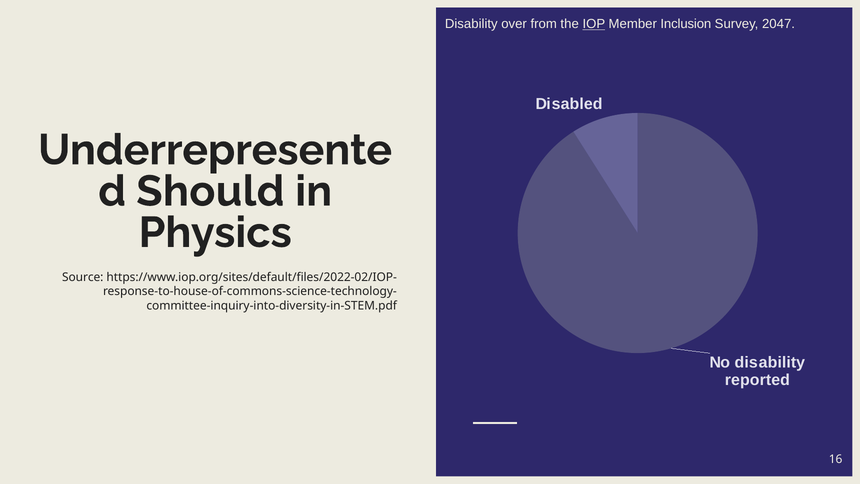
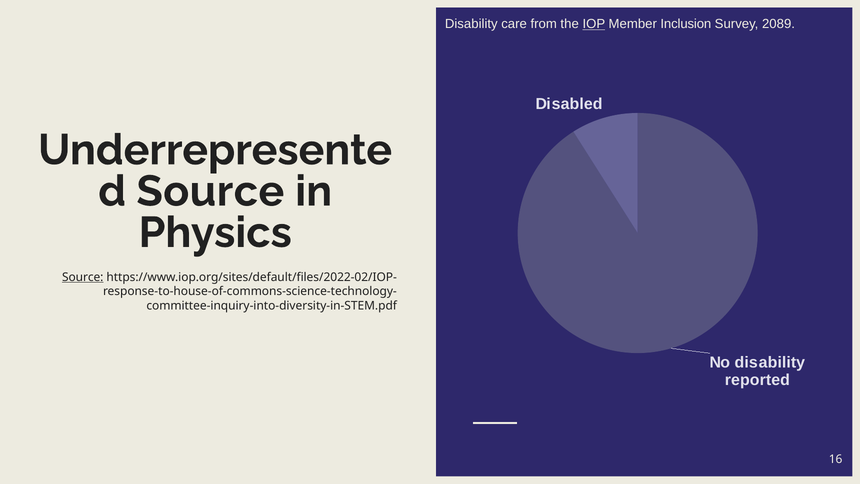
over: over -> care (514, 24)
2047: 2047 -> 2089 (779, 24)
Should: Should -> Source (210, 191)
Source underline: none -> present (83, 277)
